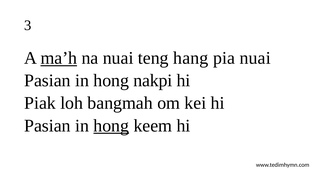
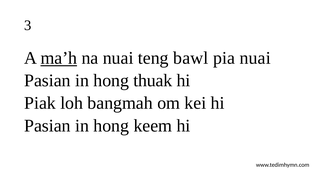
hang: hang -> bawl (191, 58)
nakpi: nakpi -> thuak (153, 81)
hong underline: present -> none (111, 126)
